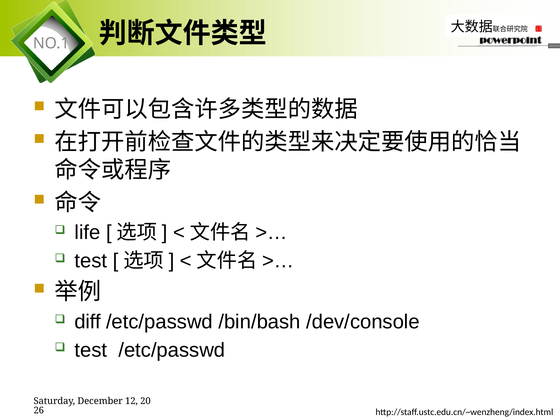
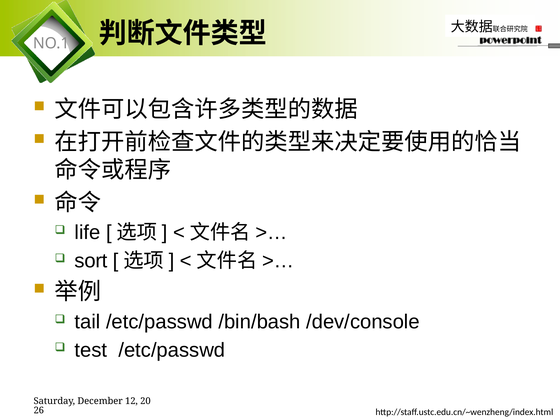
test: test -> sort (91, 261)
diff: diff -> tail (88, 322)
